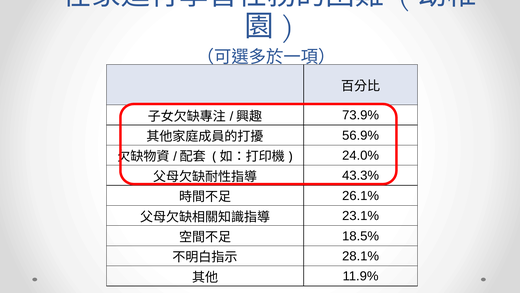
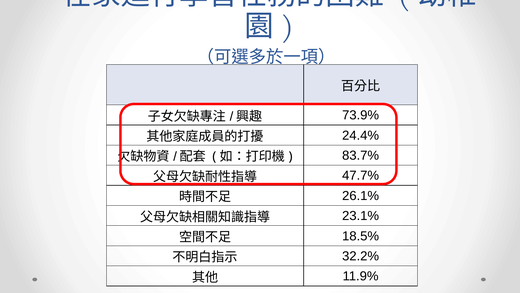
56.9%: 56.9% -> 24.4% (361, 135)
24.0%: 24.0% -> 83.7% (361, 155)
43.3%: 43.3% -> 47.7% (361, 175)
28.1%: 28.1% -> 32.2% (361, 256)
